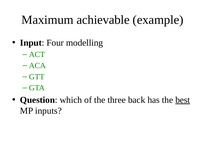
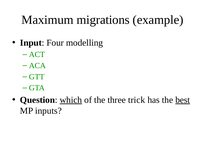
achievable: achievable -> migrations (103, 20)
which underline: none -> present (71, 100)
back: back -> trick (137, 100)
